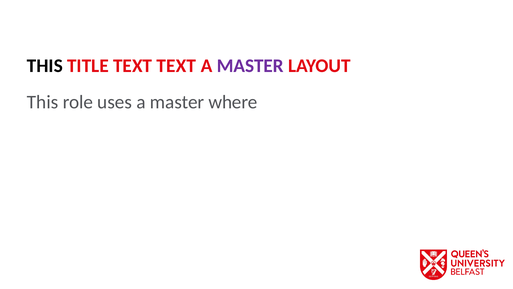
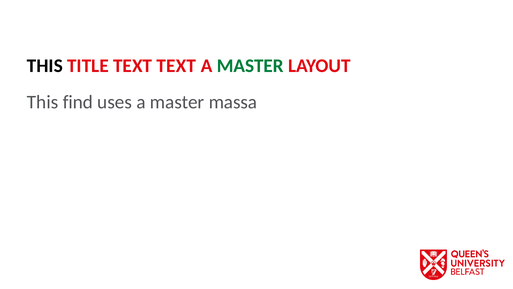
MASTER colour: purple -> green (250, 66)
role: role -> find (78, 102)
where: where -> massa (233, 102)
